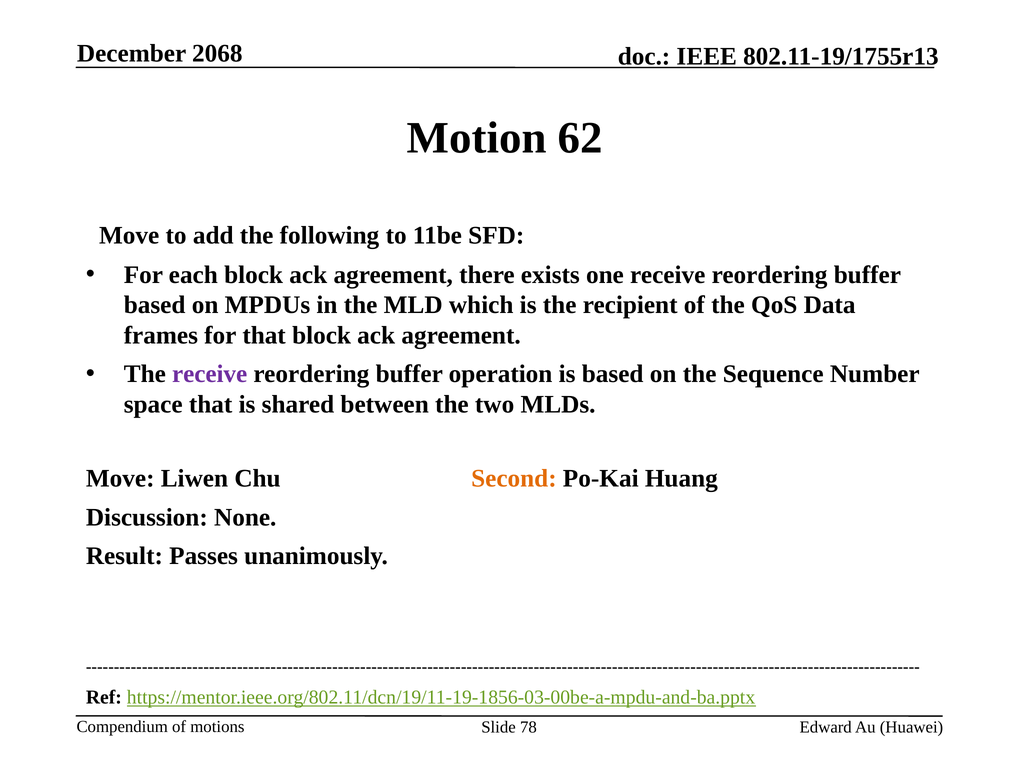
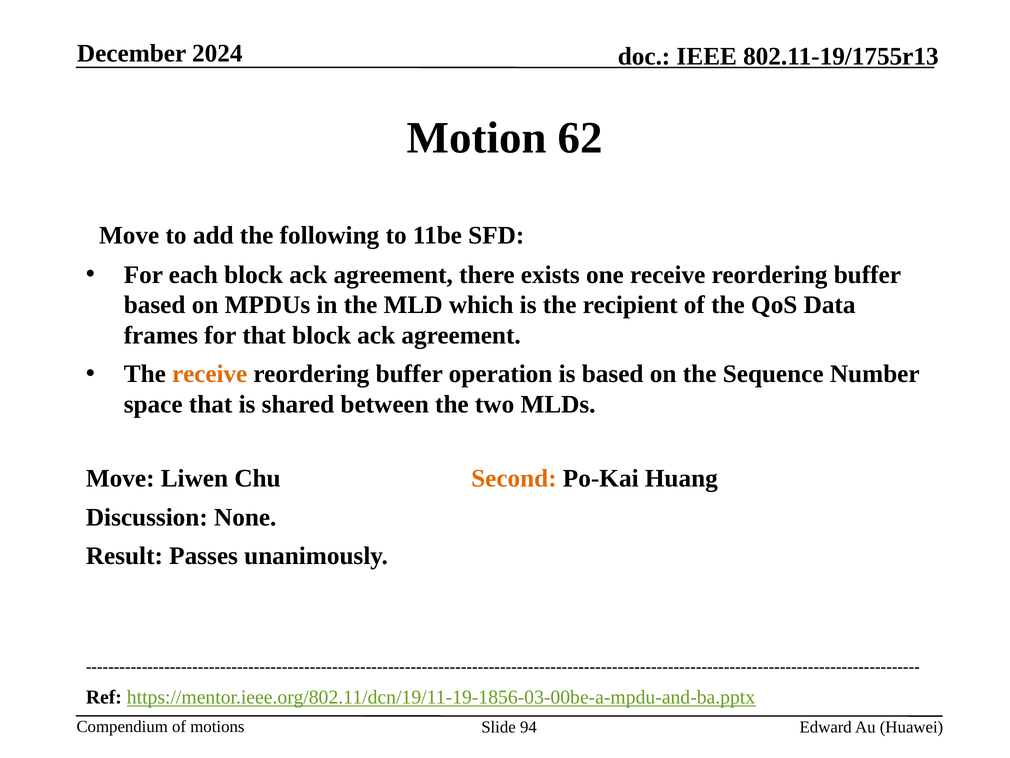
2068: 2068 -> 2024 (217, 54)
receive colour: purple -> orange (210, 374)
78: 78 -> 94 (528, 726)
